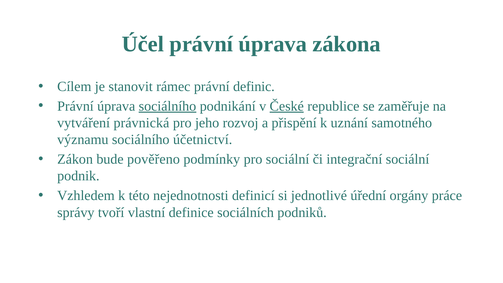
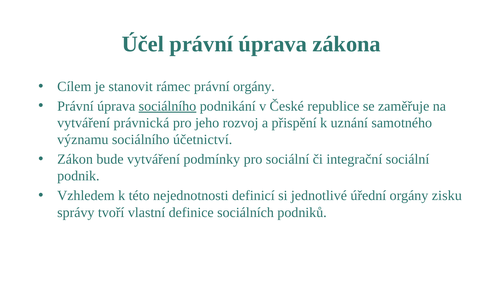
právní definic: definic -> orgány (254, 87)
České underline: present -> none (287, 106)
bude pověřeno: pověřeno -> vytváření (154, 159)
práce: práce -> zisku (447, 196)
